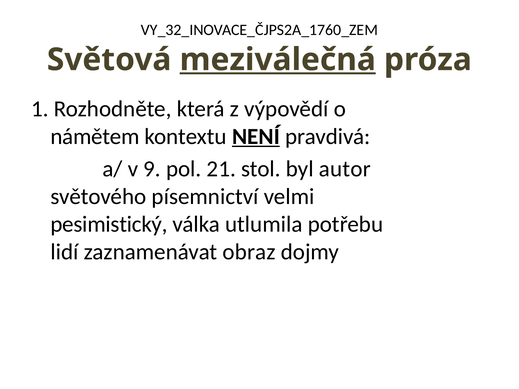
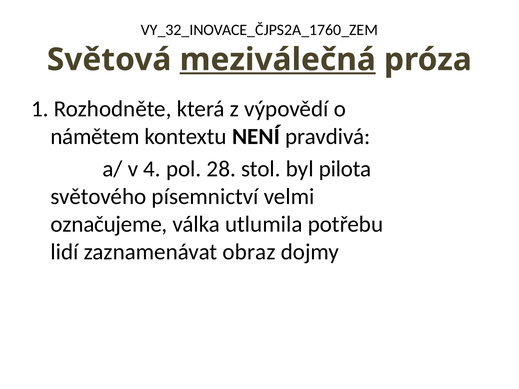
NENÍ underline: present -> none (256, 137)
9: 9 -> 4 (152, 169)
21: 21 -> 28 (221, 169)
autor: autor -> pilota (345, 169)
pesimistický: pesimistický -> označujeme (109, 224)
